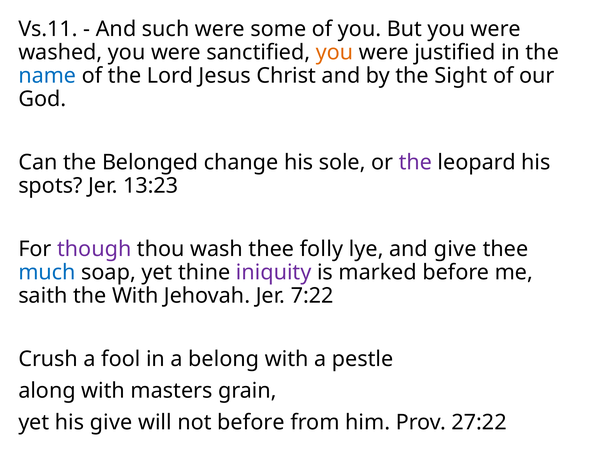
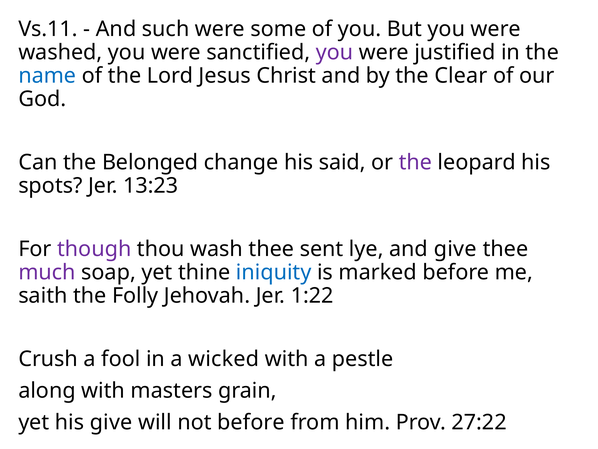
you colour: orange -> purple (335, 52)
Sight: Sight -> Clear (461, 76)
sole: sole -> said (342, 162)
folly: folly -> sent (322, 249)
much colour: blue -> purple (47, 272)
iniquity colour: purple -> blue (274, 272)
the With: With -> Folly (135, 295)
7:22: 7:22 -> 1:22 (312, 295)
belong: belong -> wicked (224, 359)
